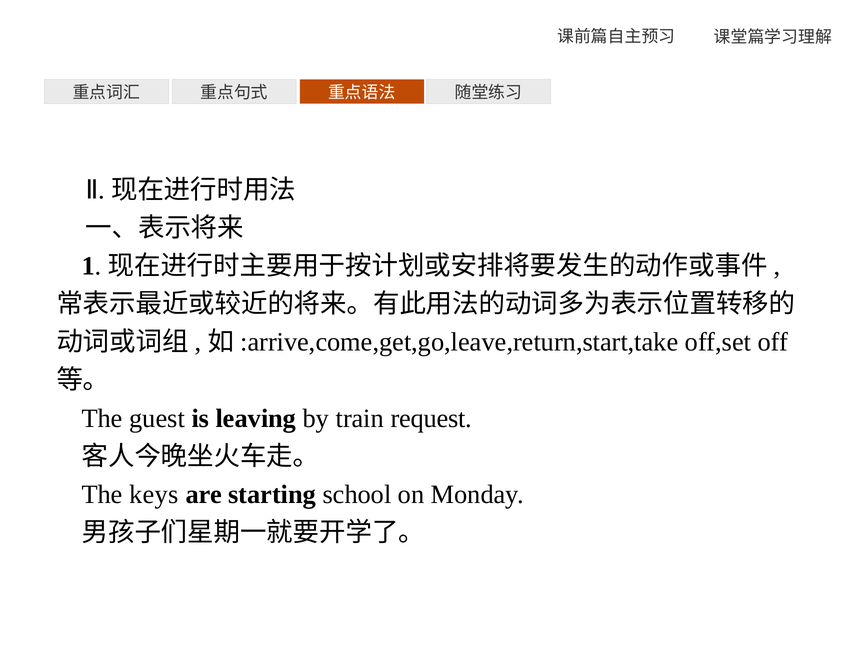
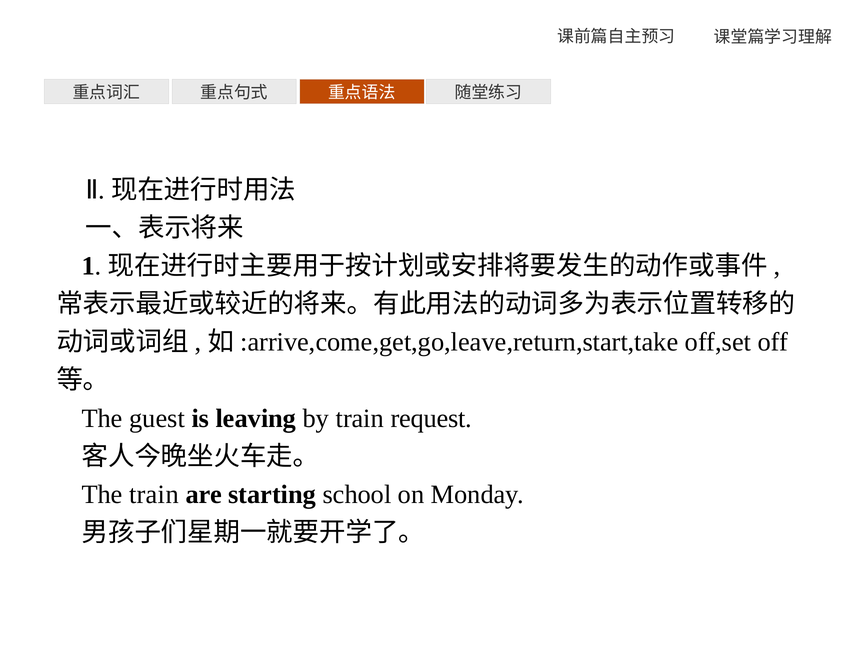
The keys: keys -> train (154, 494)
